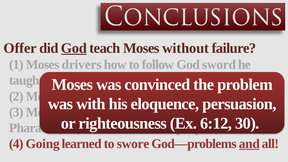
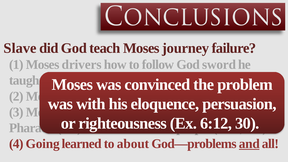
Offer: Offer -> Slave (20, 48)
God underline: present -> none (74, 48)
without: without -> journey (186, 48)
swore: swore -> about (133, 144)
